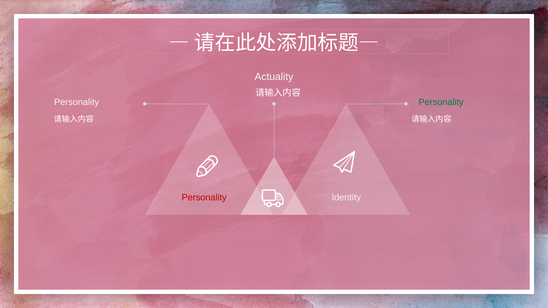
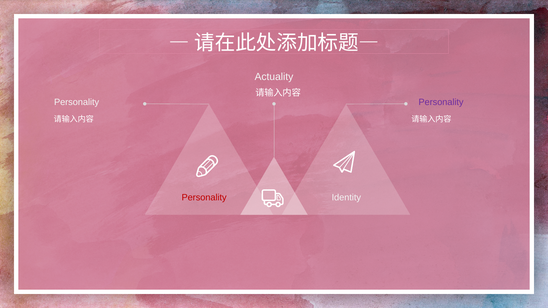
Personality colour: green -> purple (441, 102)
